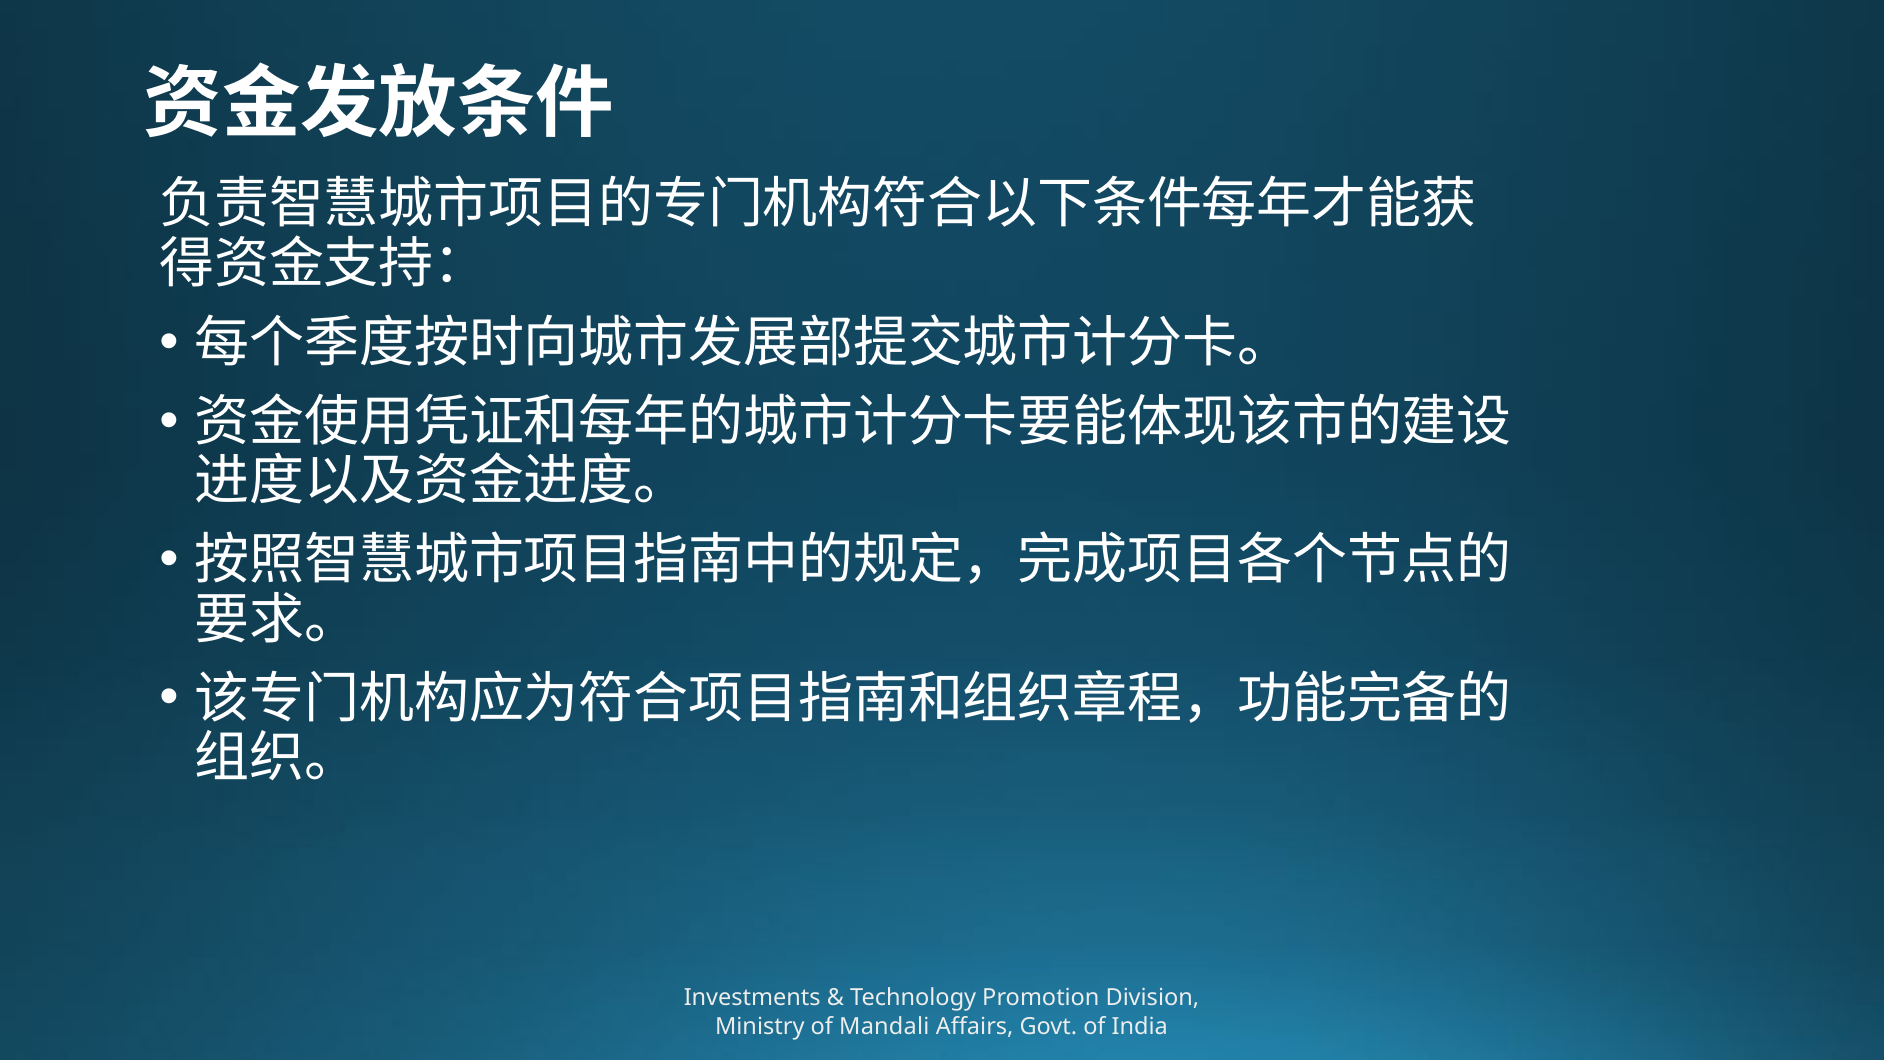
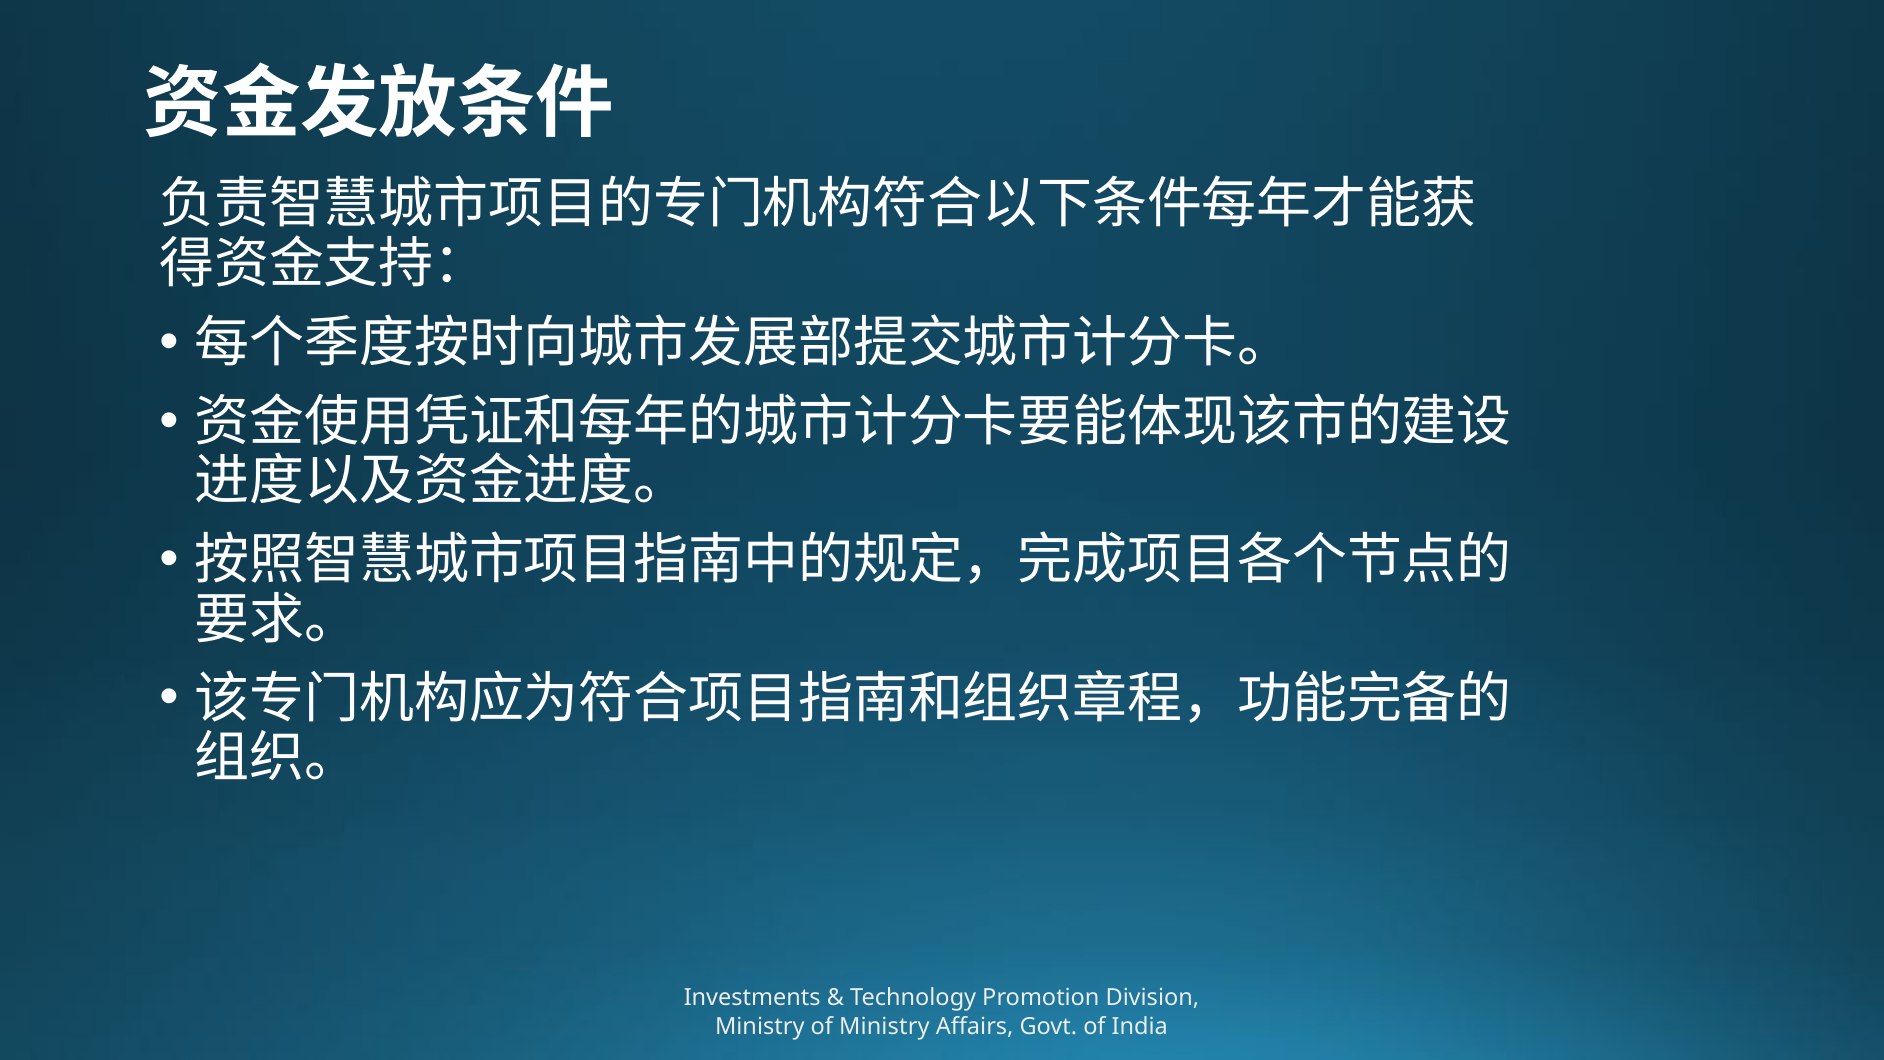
of Mandali: Mandali -> Ministry (884, 1026)
